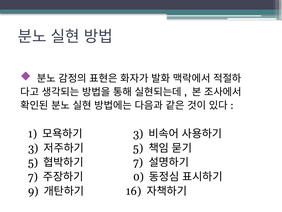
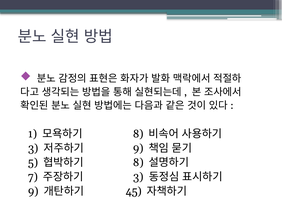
3: 3 -> 8 (138, 134)
5: 5 -> 9 (138, 148)
7: 7 -> 8 (138, 162)
0: 0 -> 3 (138, 176)
16: 16 -> 45 (134, 191)
